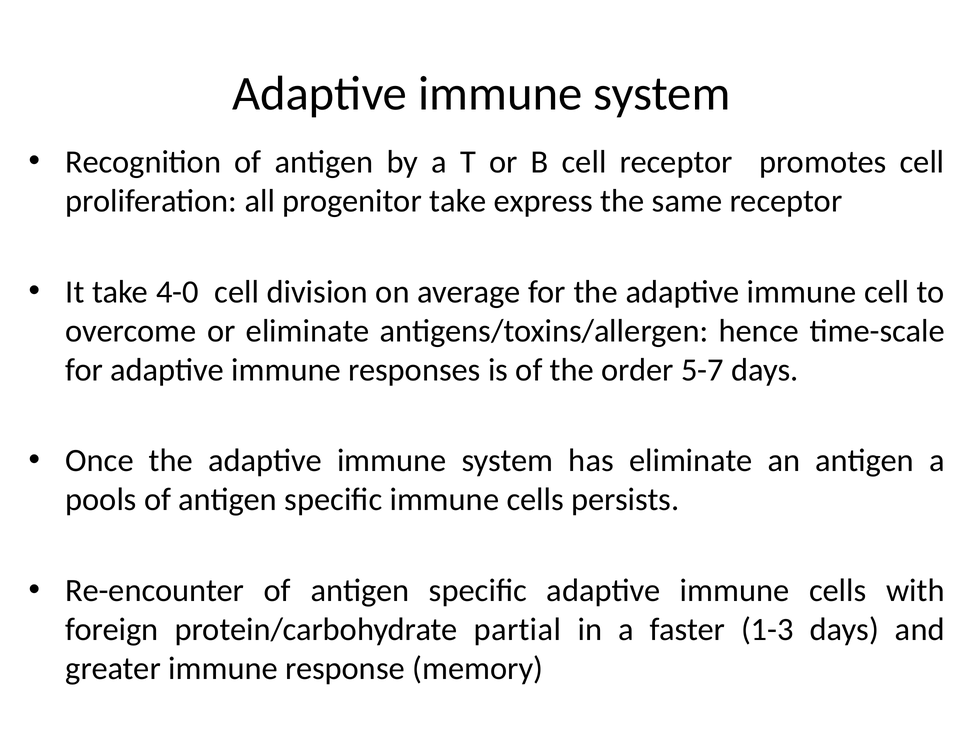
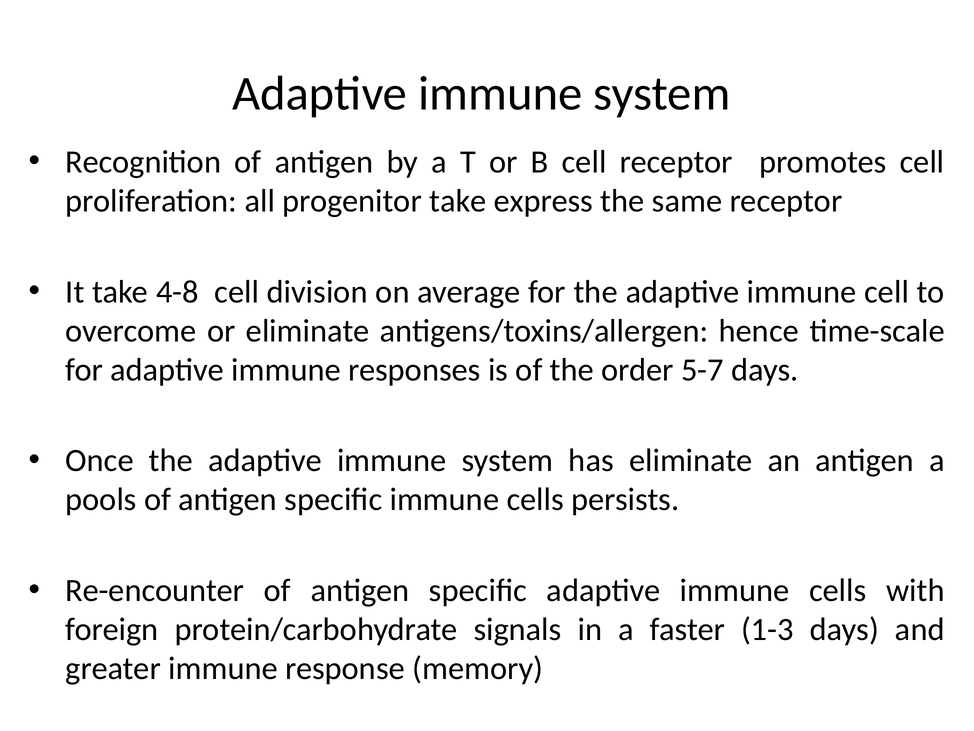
4-0: 4-0 -> 4-8 (177, 292)
partial: partial -> signals (518, 629)
